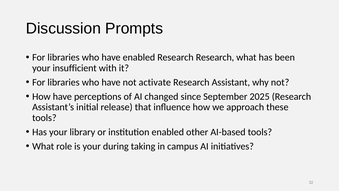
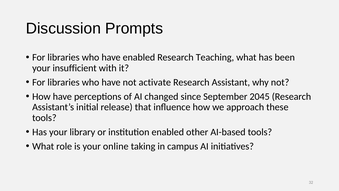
Research Research: Research -> Teaching (215, 57)
2025: 2025 -> 2045 (260, 96)
during: during -> online (116, 146)
